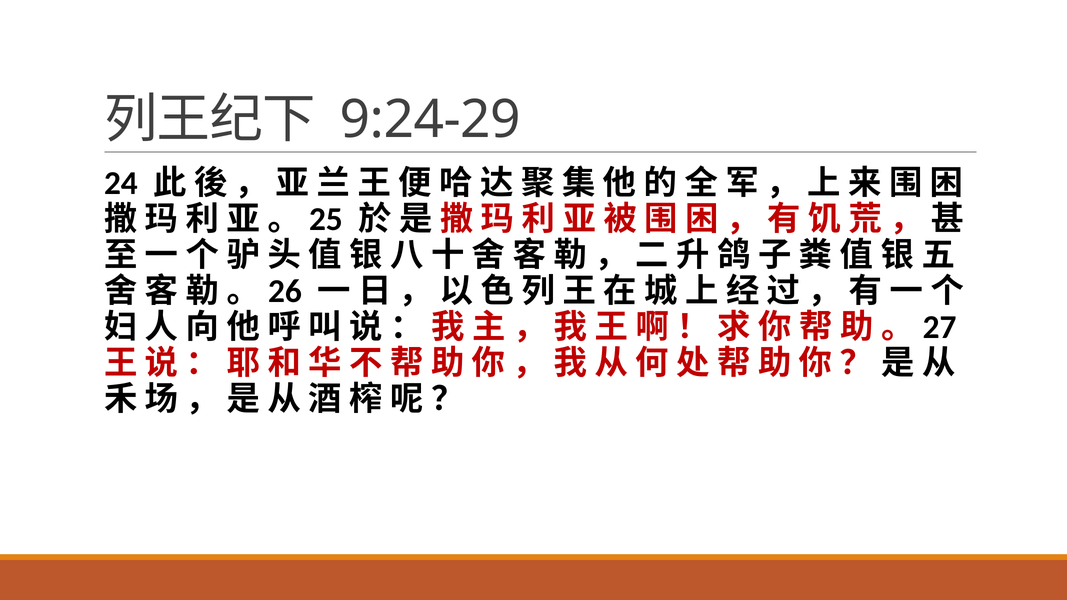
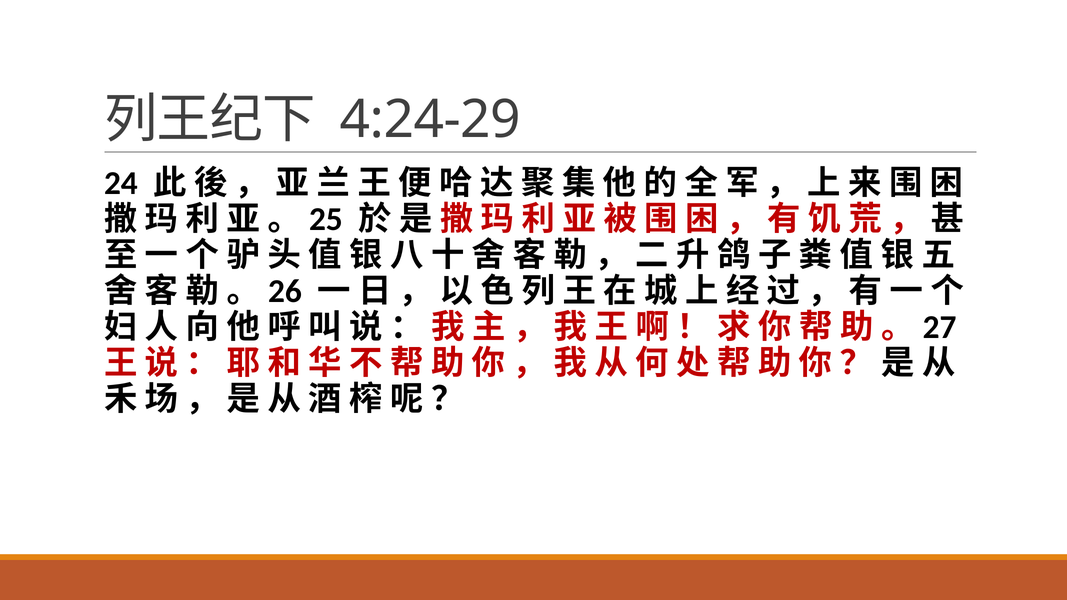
9:24-29: 9:24-29 -> 4:24-29 (430, 120)
